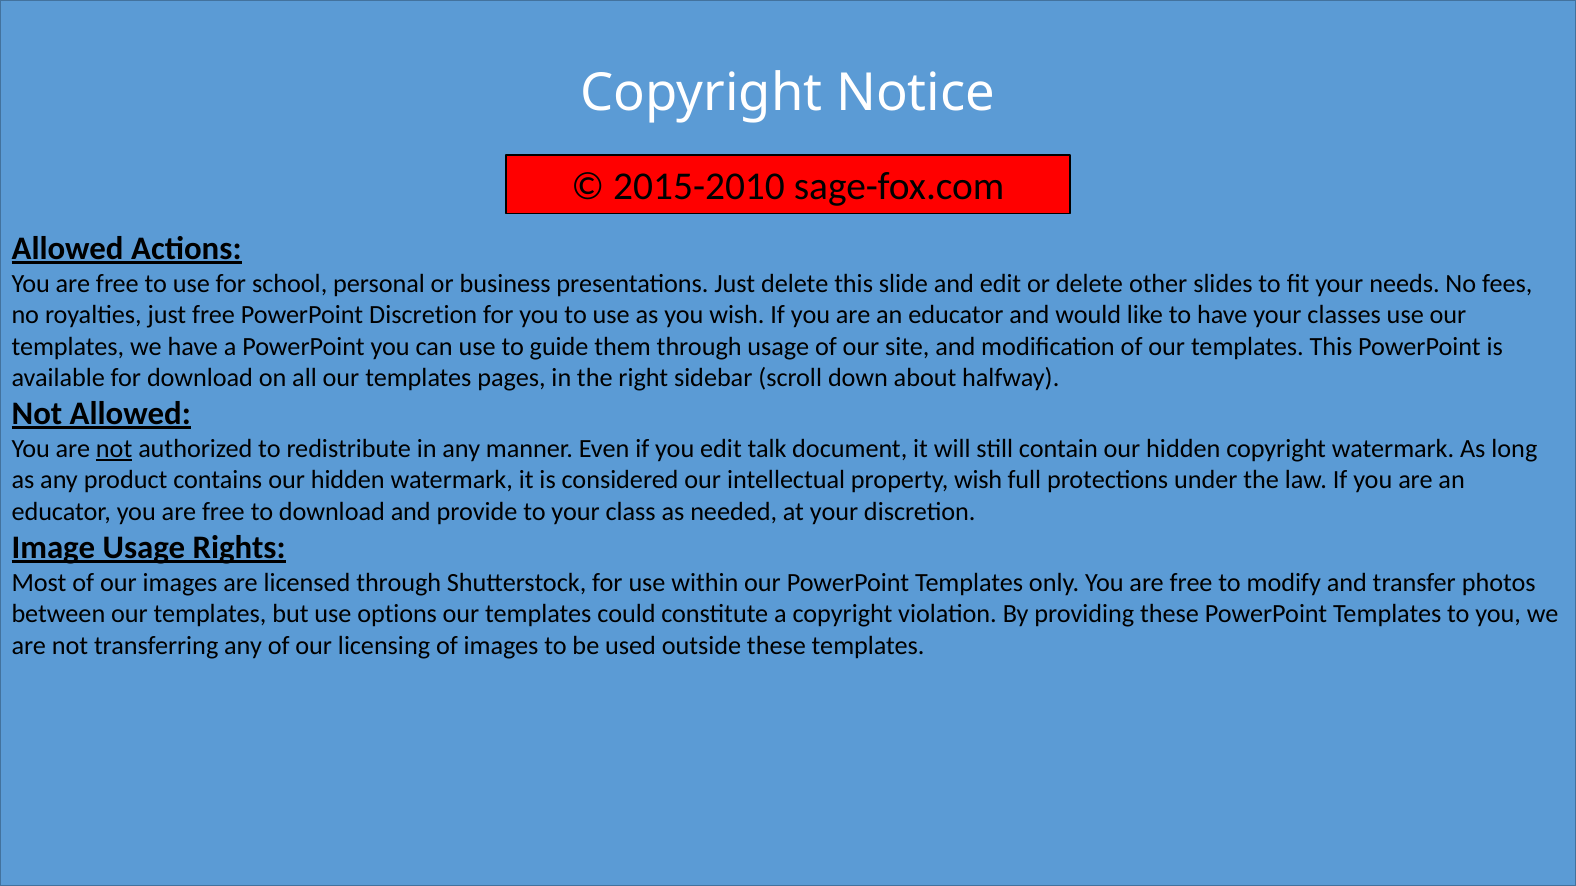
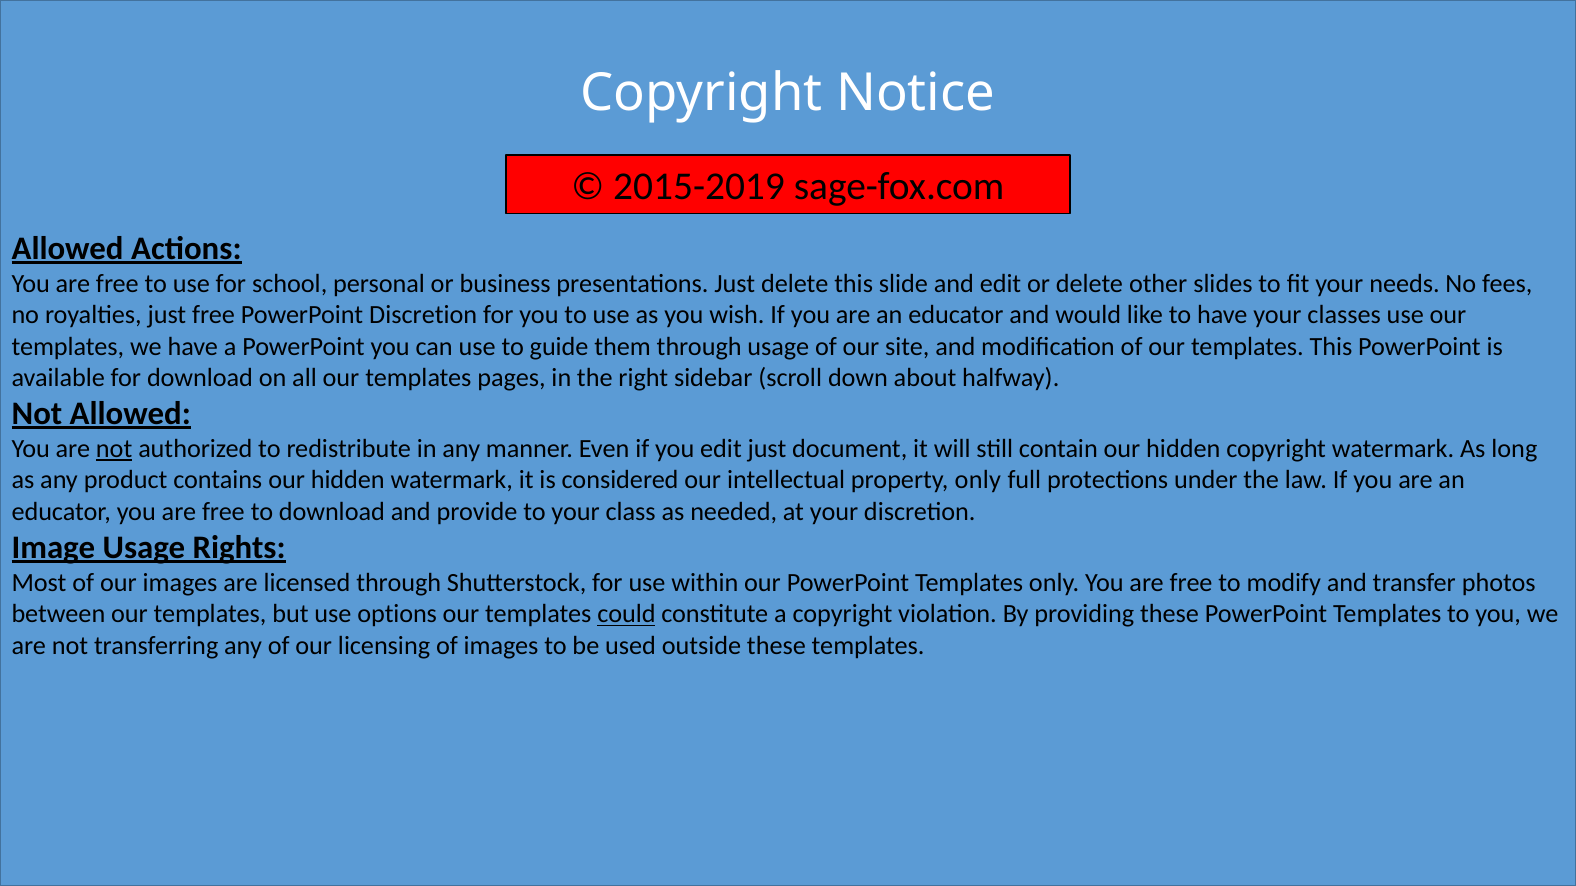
2015-2010: 2015-2010 -> 2015-2019 (699, 187)
edit talk: talk -> just (767, 449)
property wish: wish -> only (978, 480)
could underline: none -> present (626, 614)
